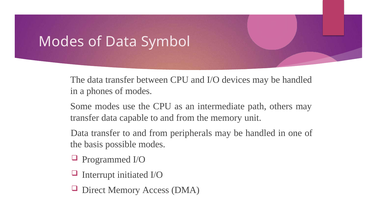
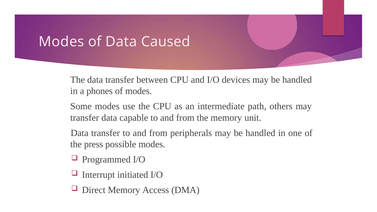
Symbol: Symbol -> Caused (166, 42)
basis: basis -> press (94, 144)
